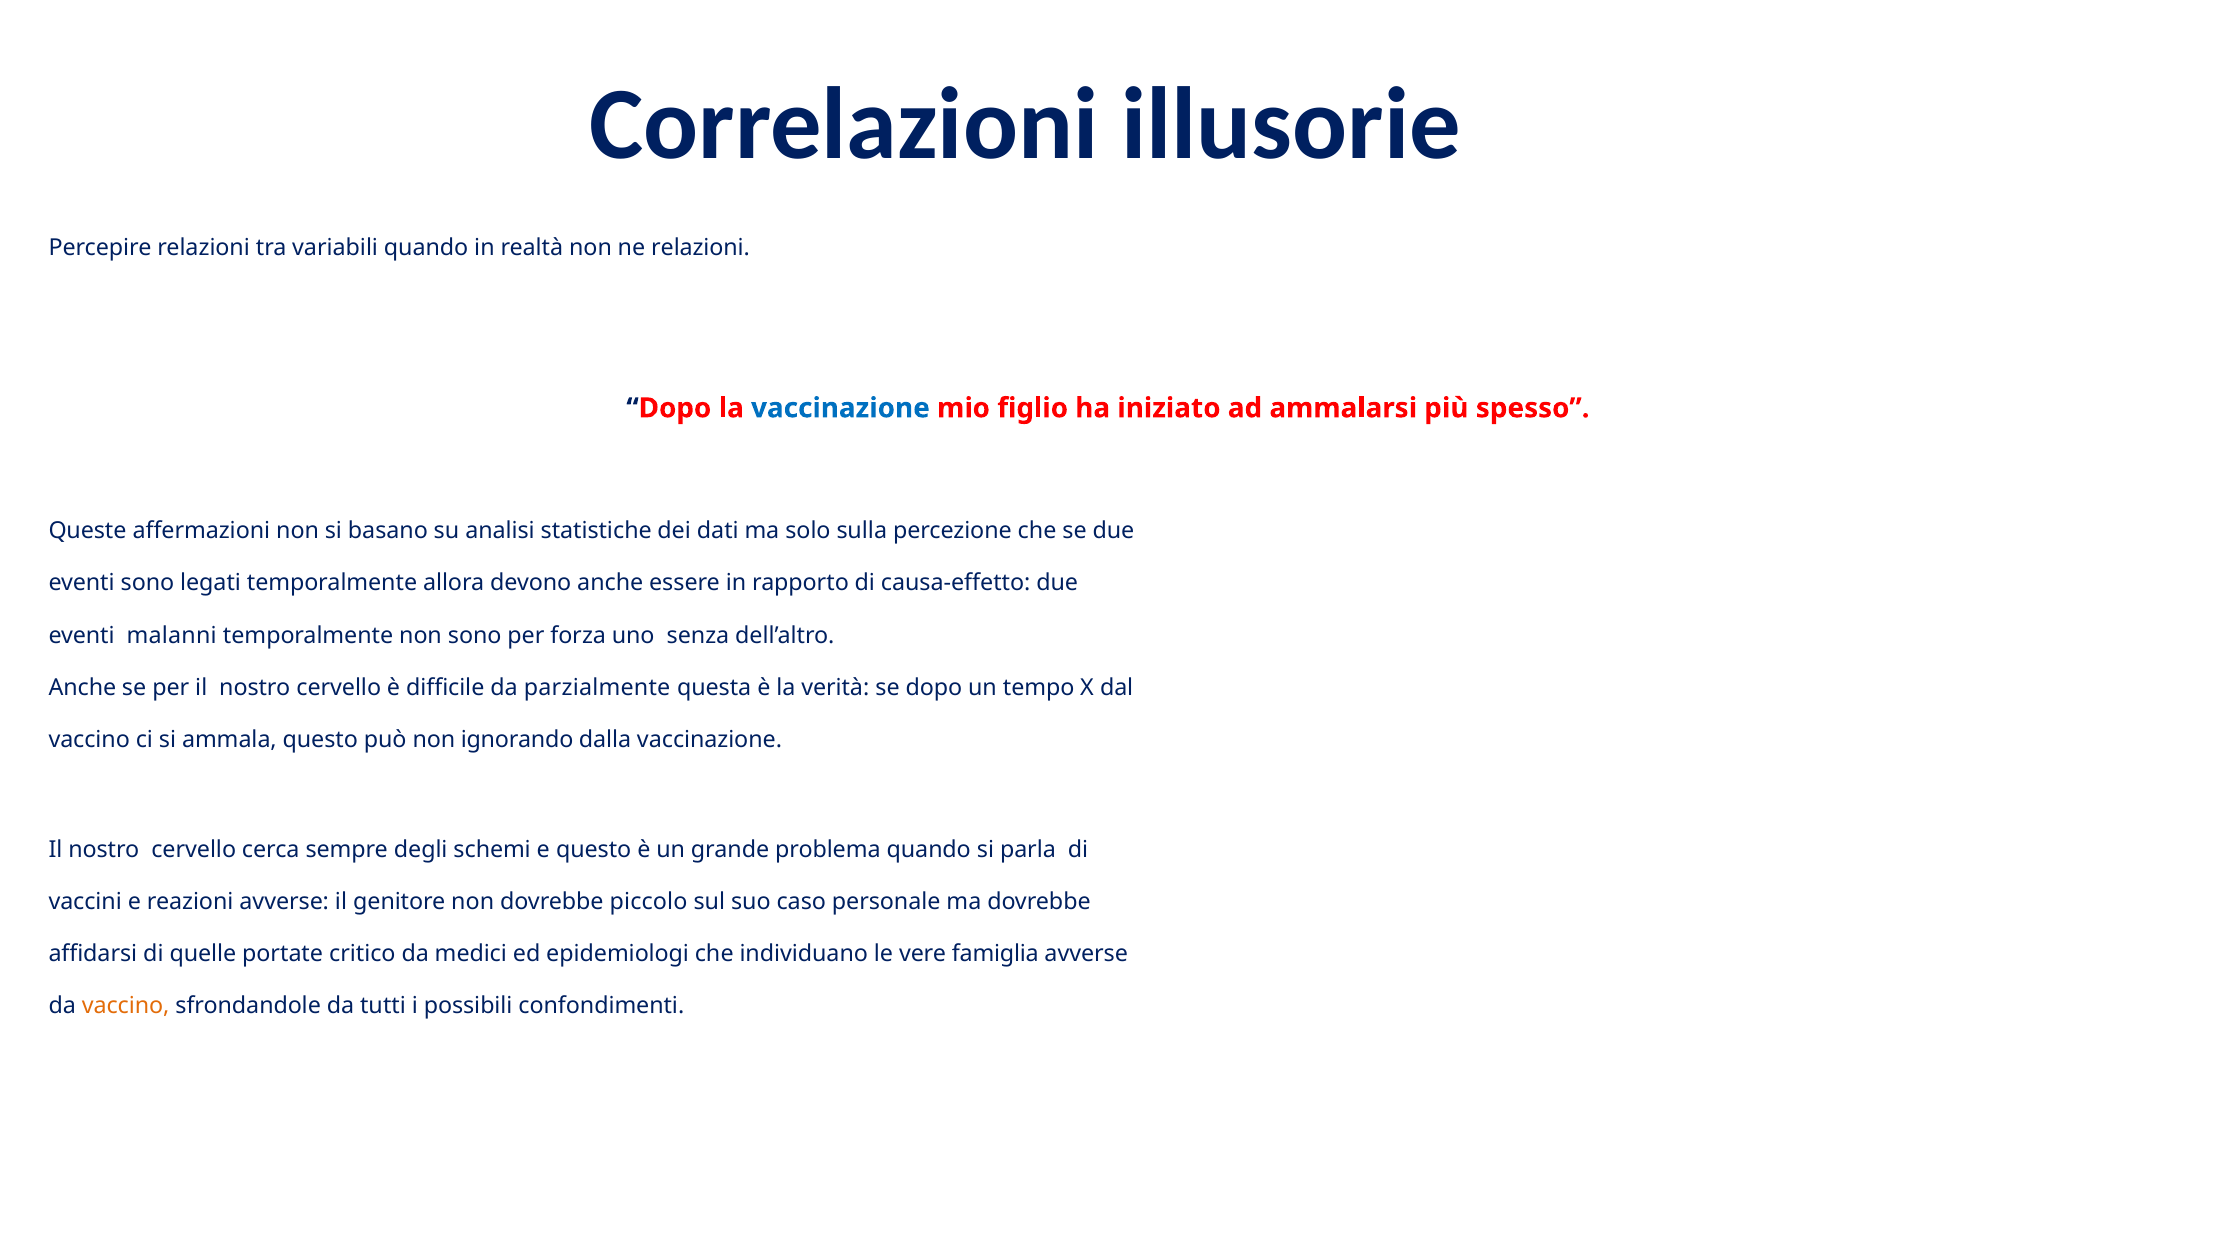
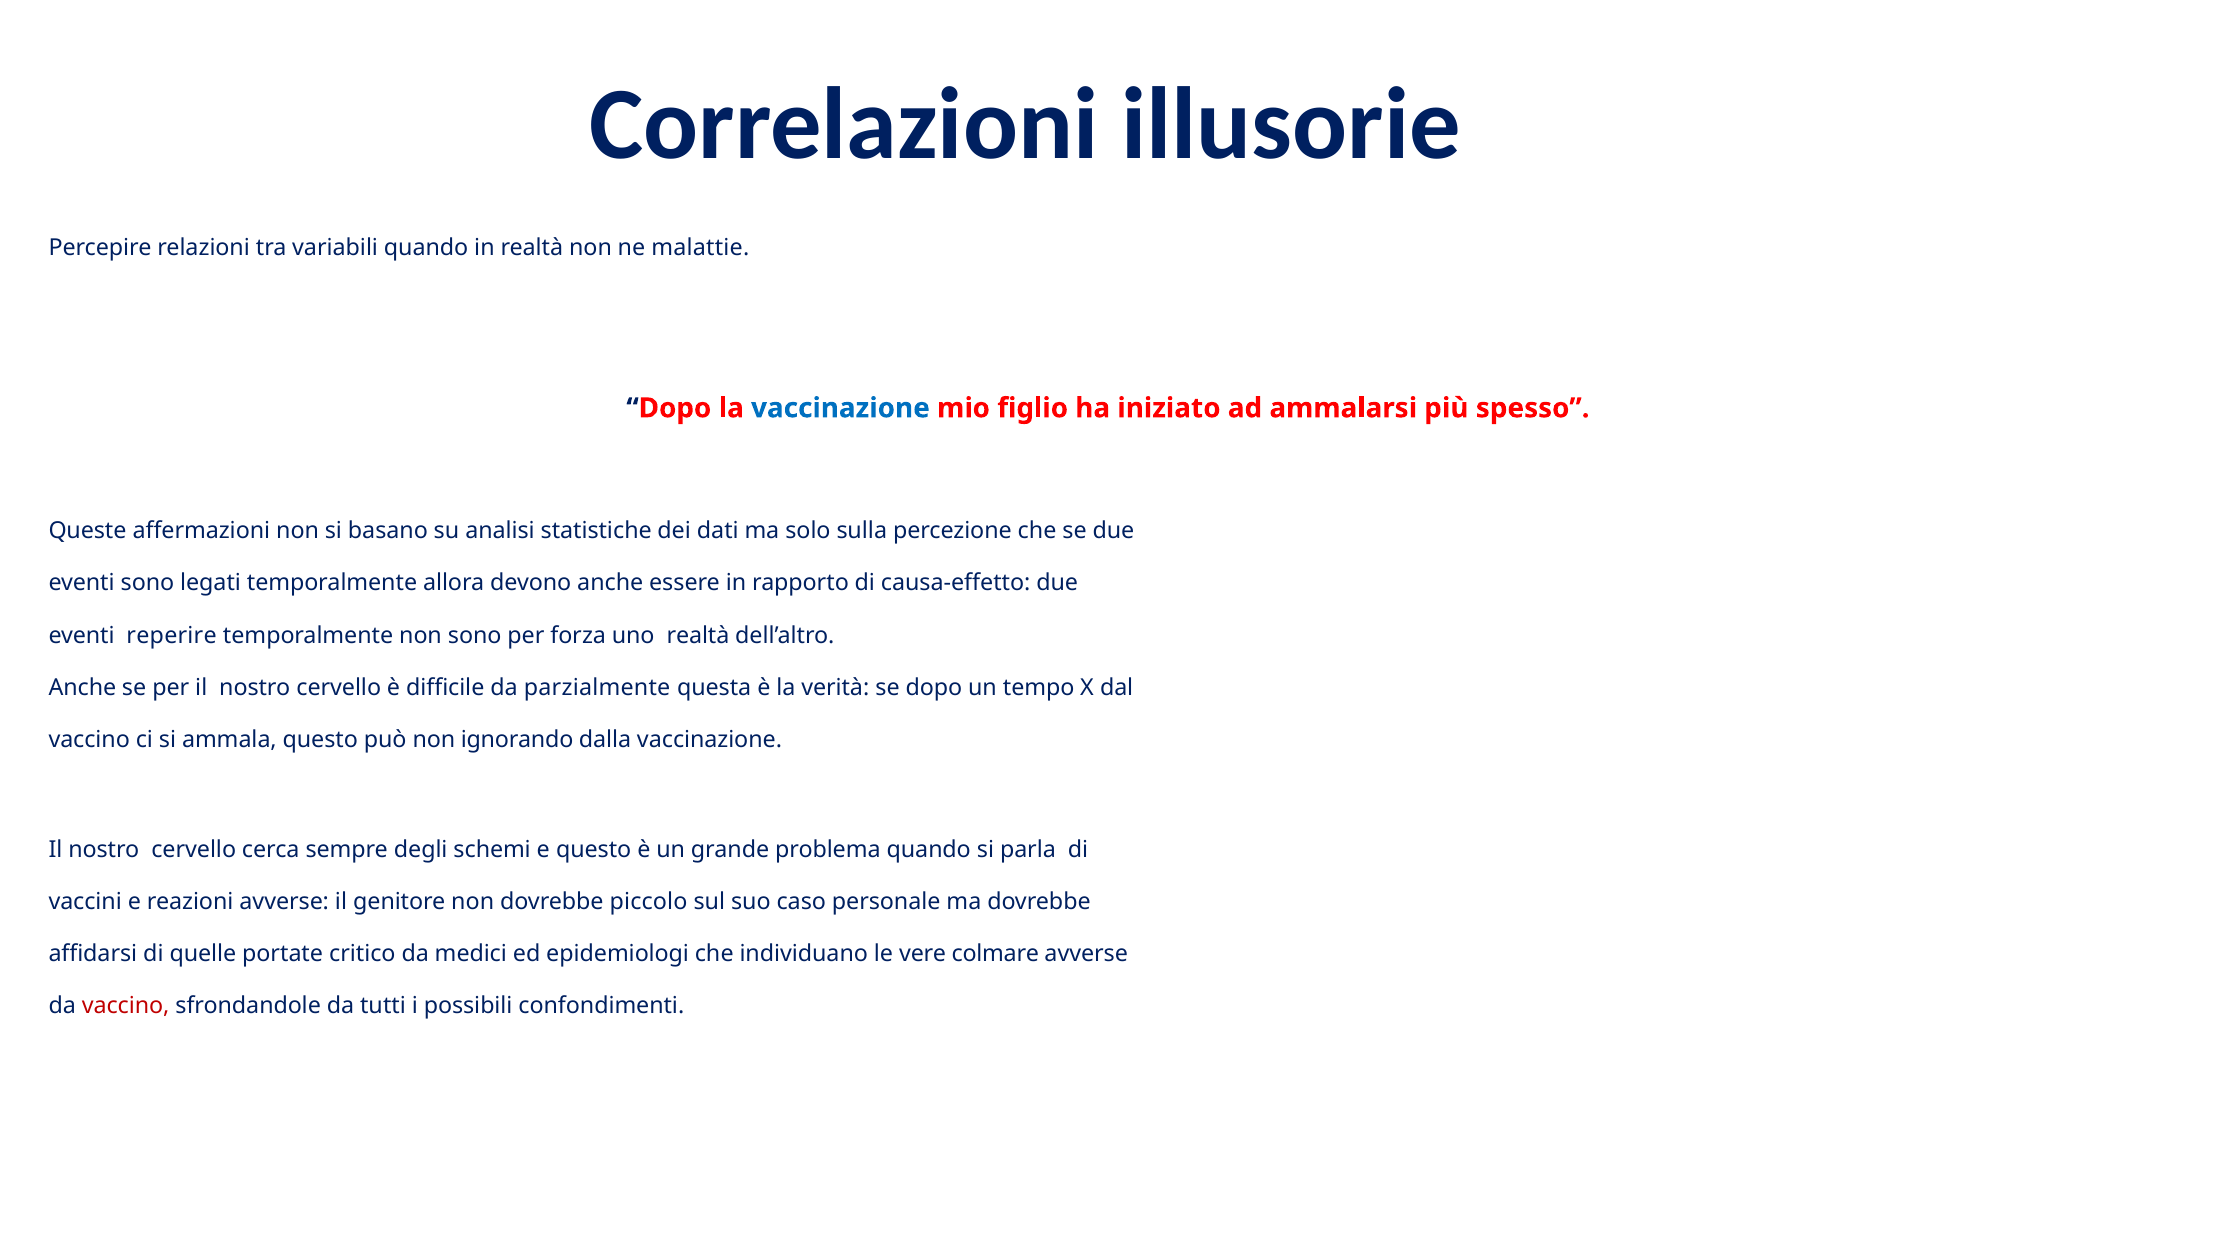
ne relazioni: relazioni -> malattie (700, 247)
malanni: malanni -> reperire (172, 635)
uno senza: senza -> realtà (698, 635)
famiglia: famiglia -> colmare (995, 954)
vaccino colour: orange -> red (126, 1006)
